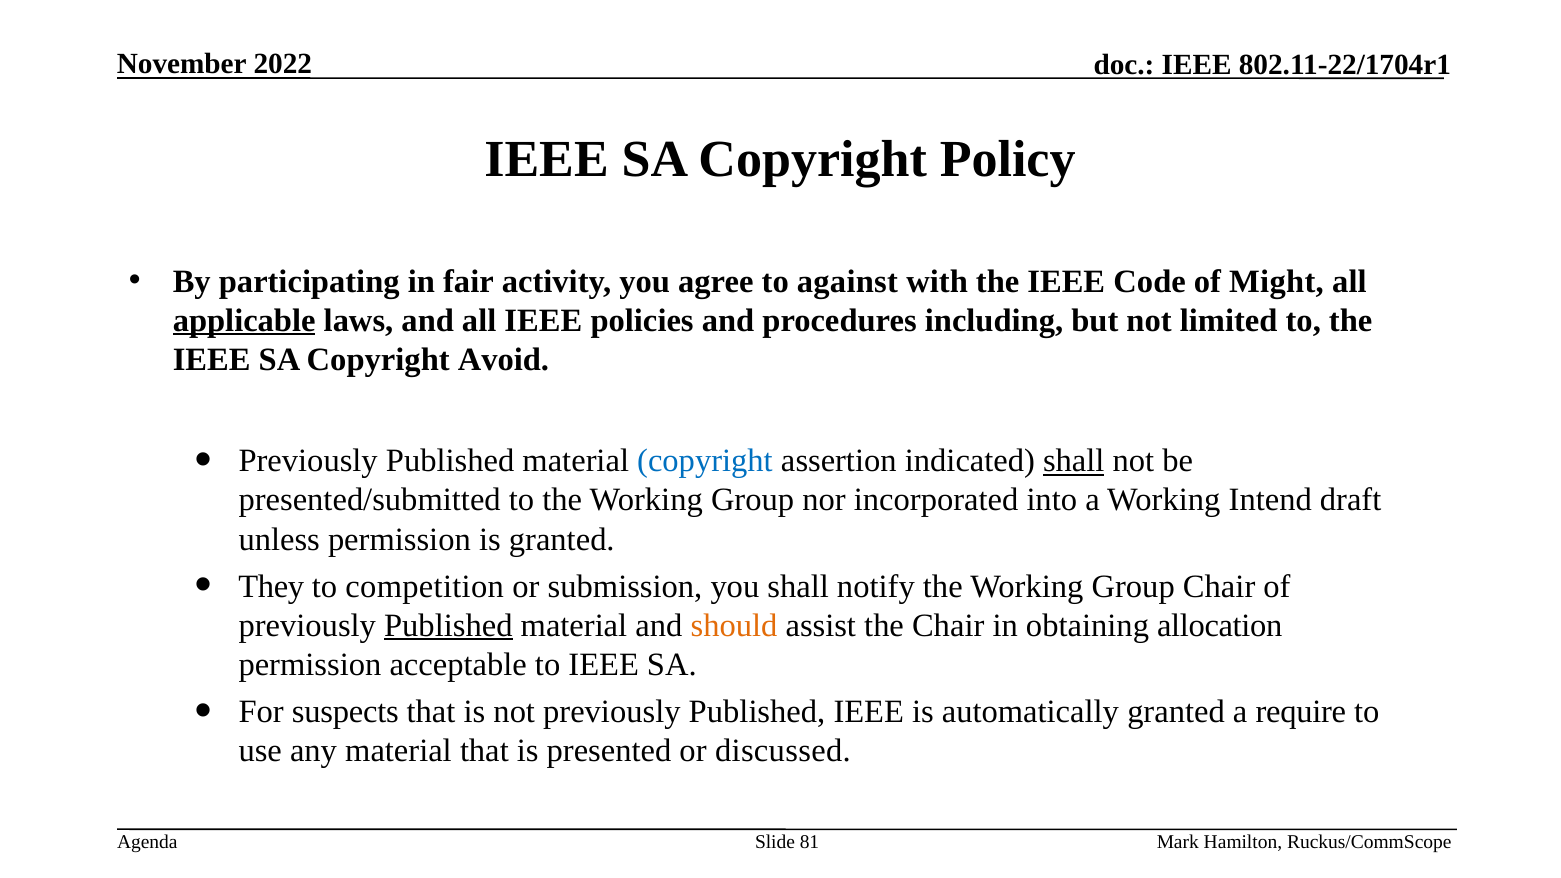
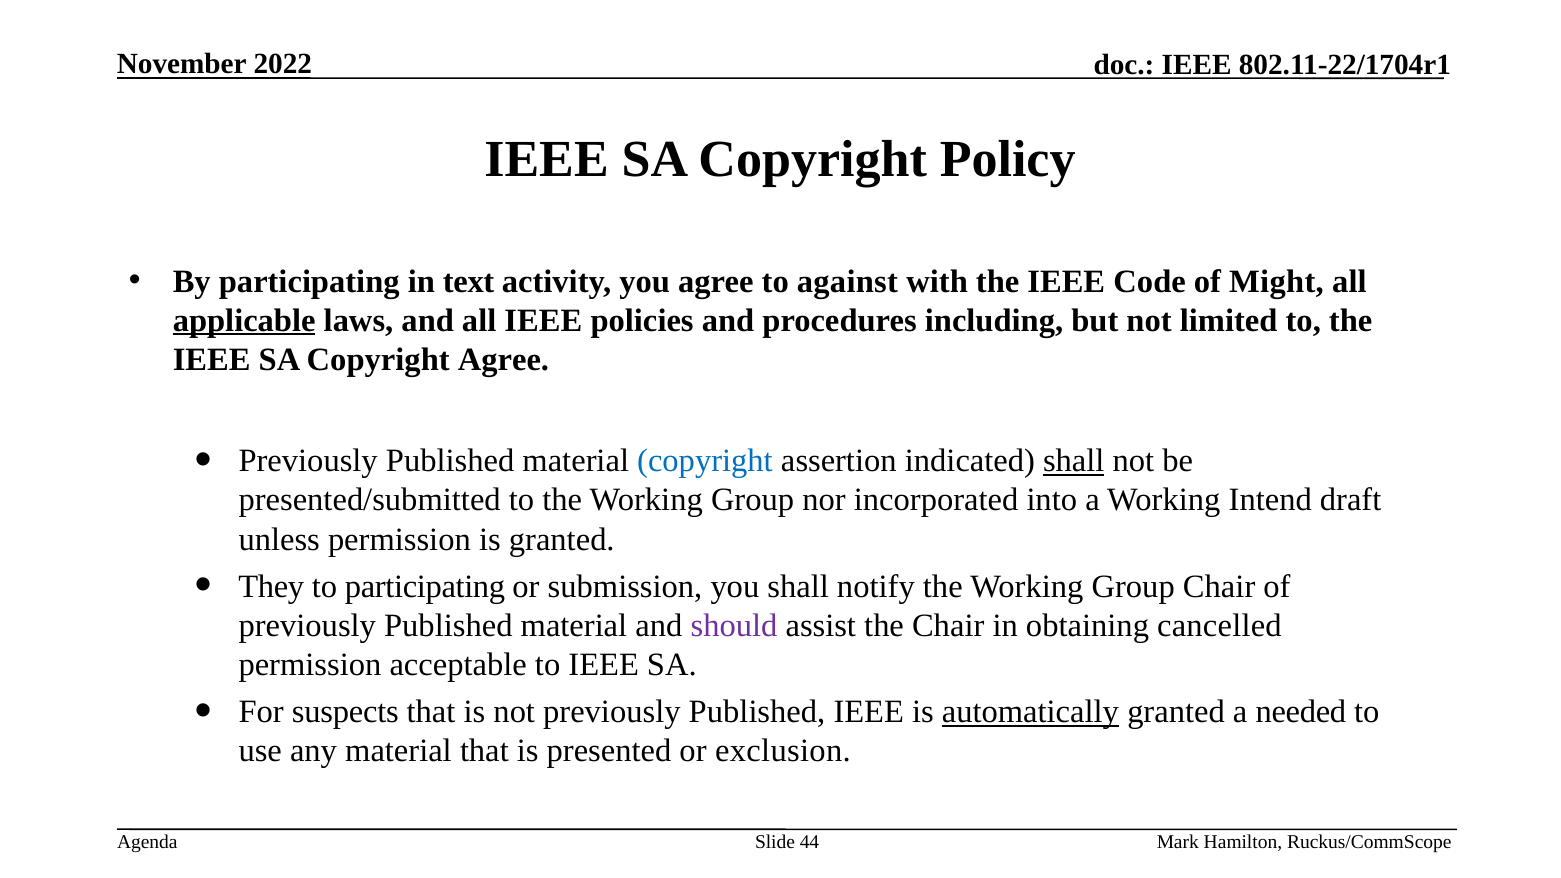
fair: fair -> text (469, 281)
Copyright Avoid: Avoid -> Agree (503, 359)
to competition: competition -> participating (425, 586)
Published underline: present -> none (448, 626)
should colour: orange -> purple (734, 626)
allocation: allocation -> cancelled (1219, 626)
automatically underline: none -> present (1030, 712)
require: require -> needed (1301, 712)
discussed: discussed -> exclusion (783, 751)
81: 81 -> 44 (809, 842)
